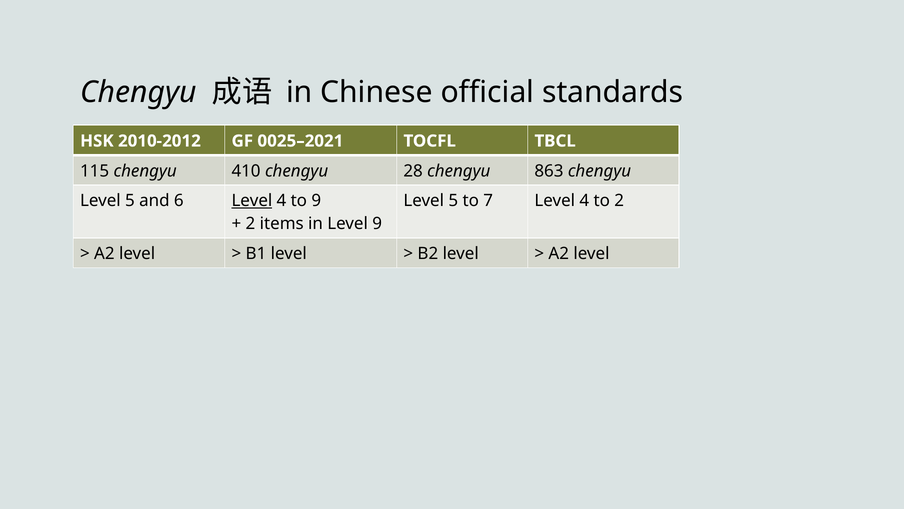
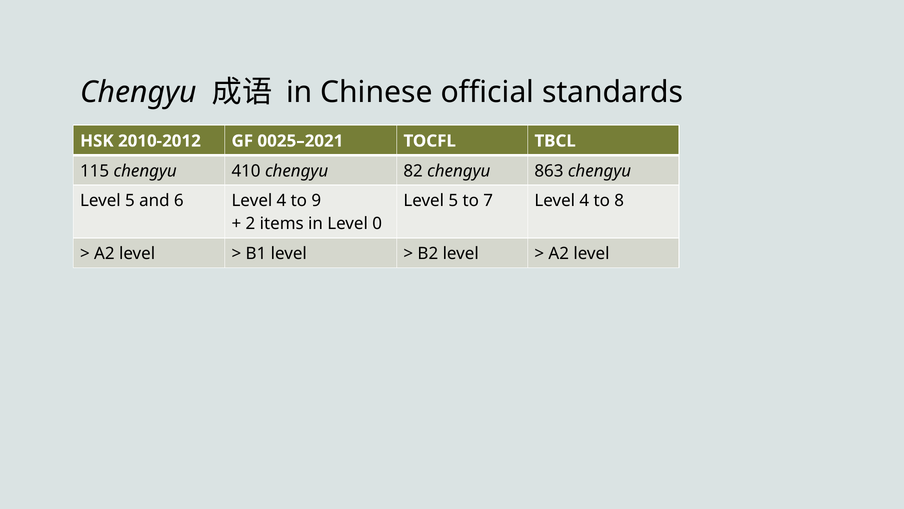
28: 28 -> 82 (413, 171)
Level underline: present -> none (252, 201)
to 2: 2 -> 8 (619, 201)
Level 9: 9 -> 0 (377, 224)
